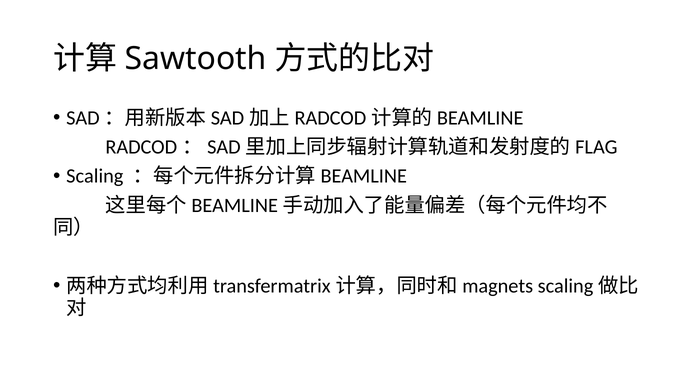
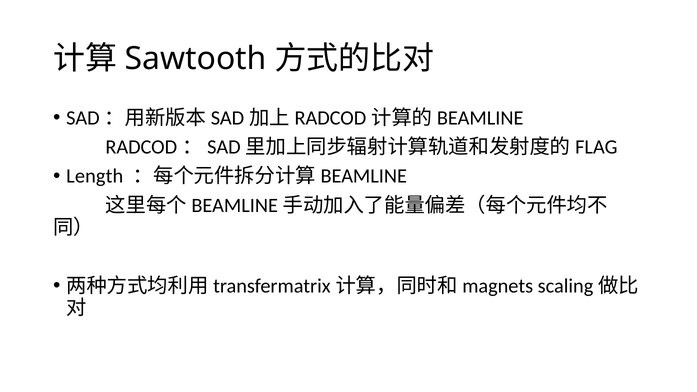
Scaling: Scaling -> Length (95, 176)
